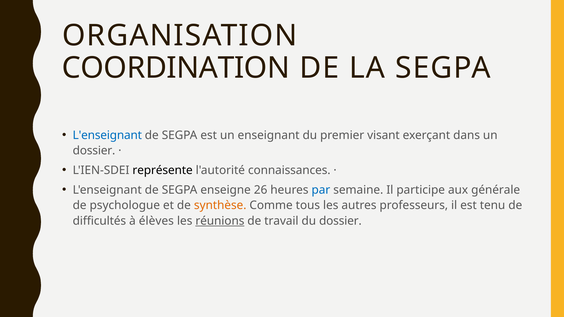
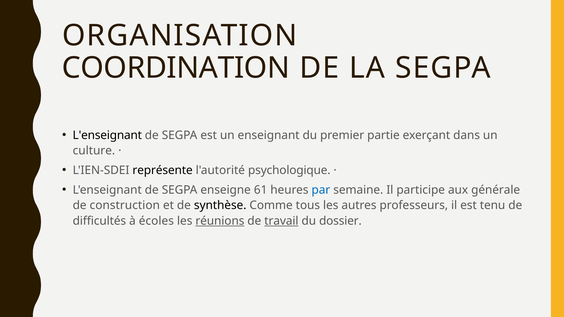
L'enseignant colour: blue -> black (107, 135)
visant: visant -> partie (383, 135)
dossier: dossier -> culture (94, 151)
connaissances: connaissances -> psychologique (289, 170)
26: 26 -> 61 (261, 190)
psychologue: psychologue -> construction (125, 206)
synthèse colour: orange -> black (220, 206)
élèves: élèves -> écoles (156, 221)
travail underline: none -> present (281, 221)
